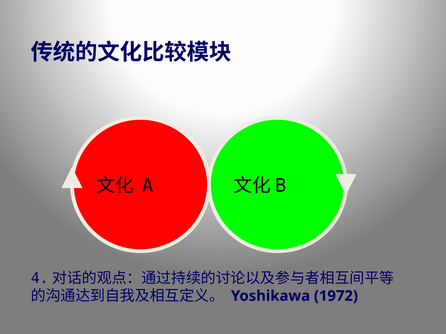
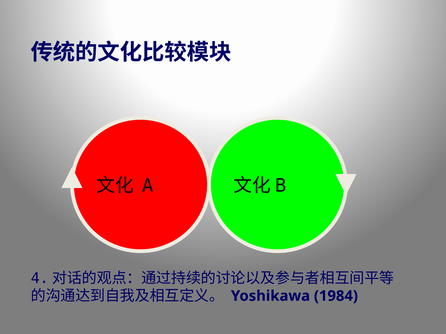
1972: 1972 -> 1984 (336, 296)
